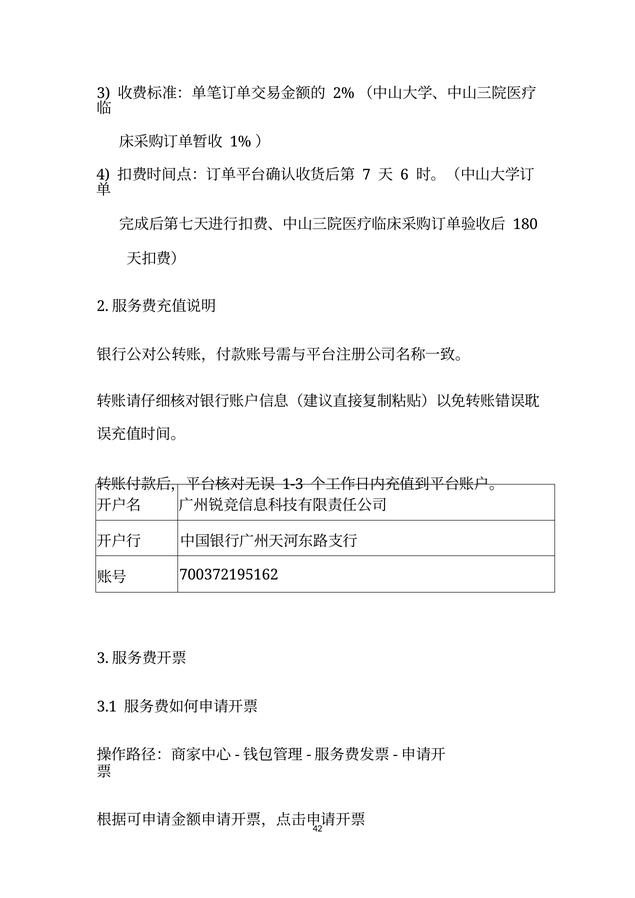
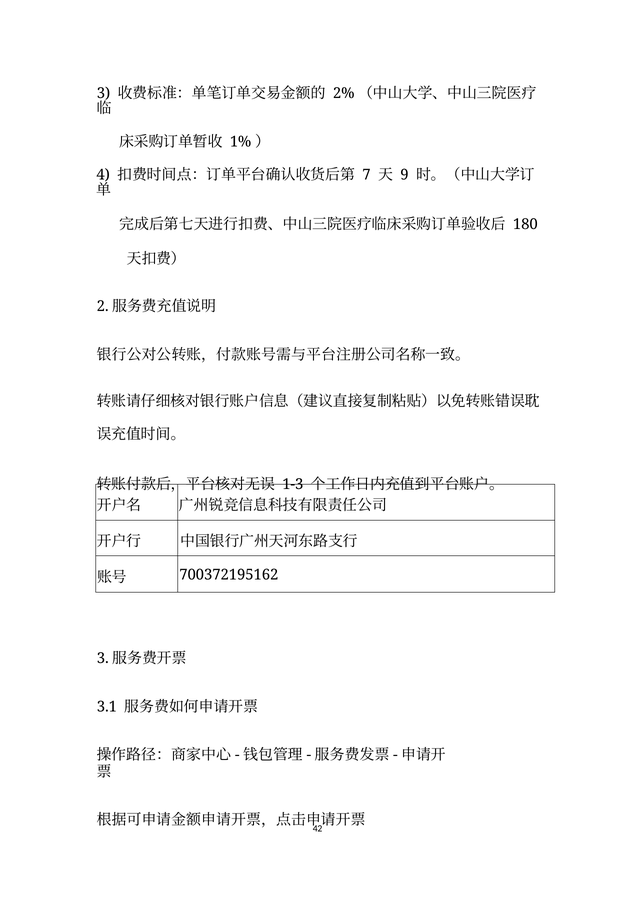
6: 6 -> 9 (404, 175)
